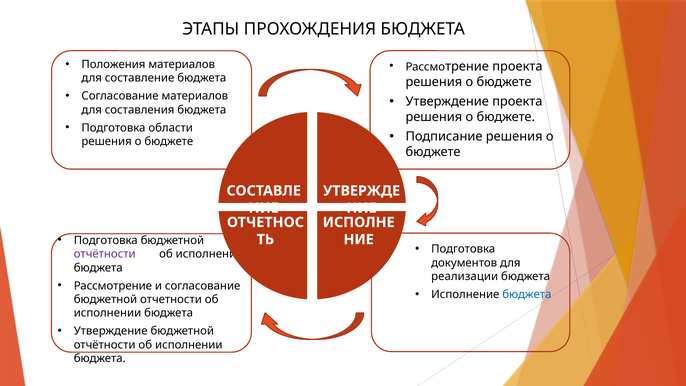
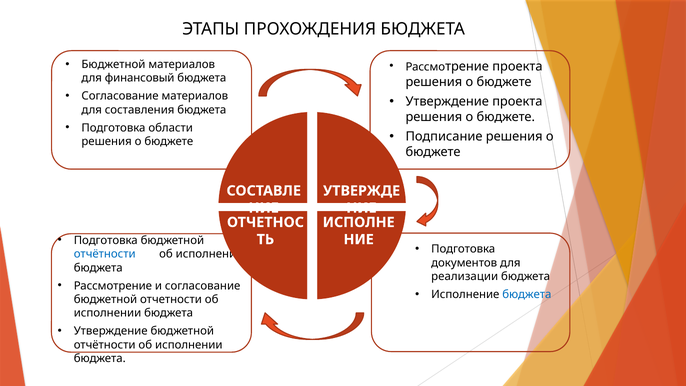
Положения: Положения -> Бюджетной (113, 64)
составление: составление -> финансовый (140, 78)
отчётности colour: purple -> blue (105, 254)
